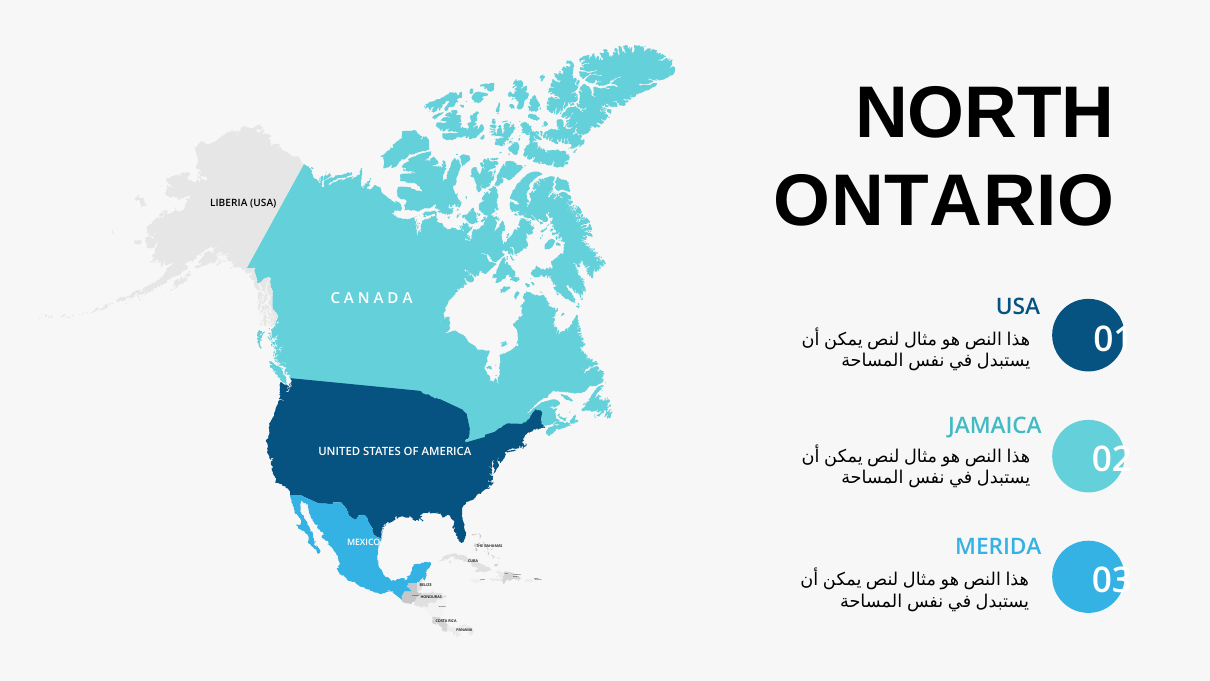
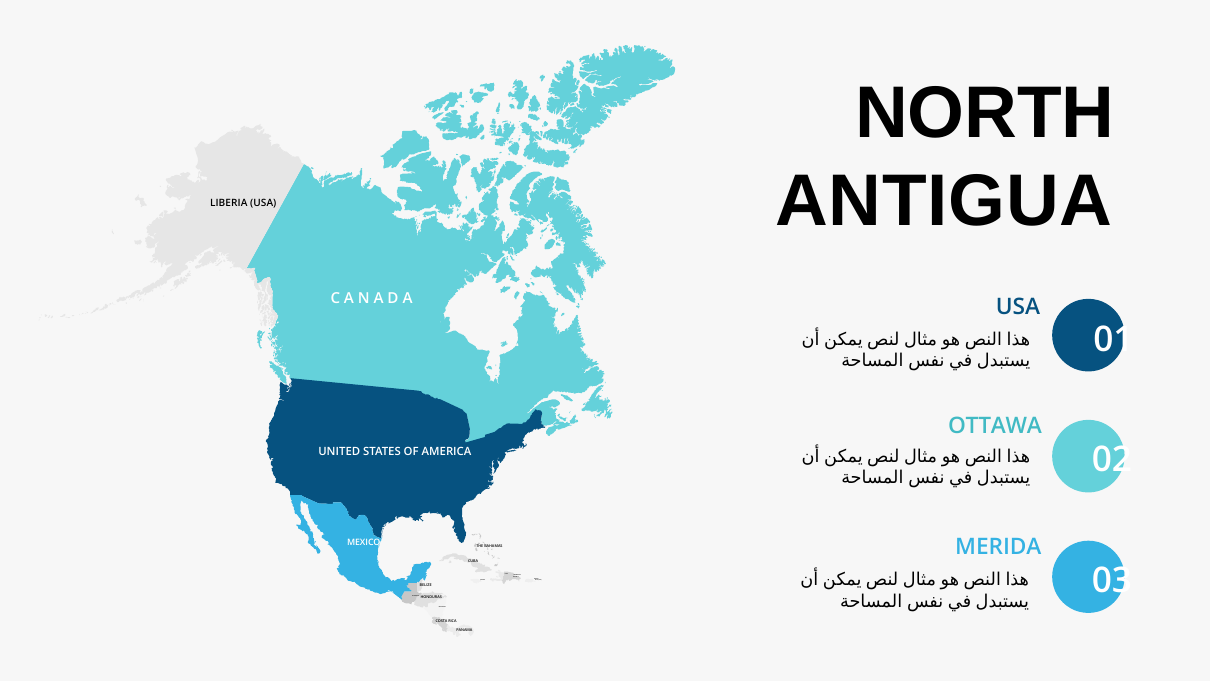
ONTARIO: ONTARIO -> ANTIGUA (944, 201)
JAMAICA: JAMAICA -> OTTAWA (995, 426)
